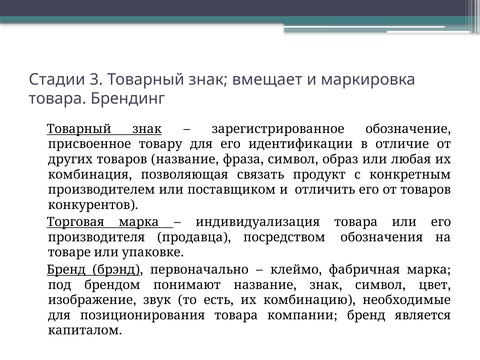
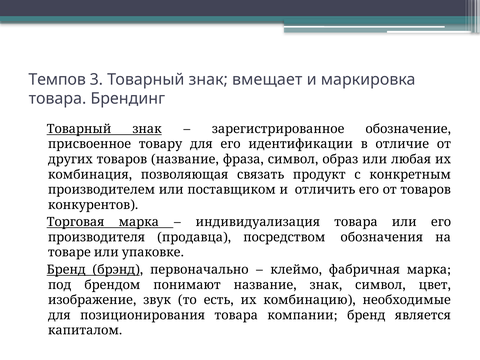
Стадии: Стадии -> Темпов (57, 80)
